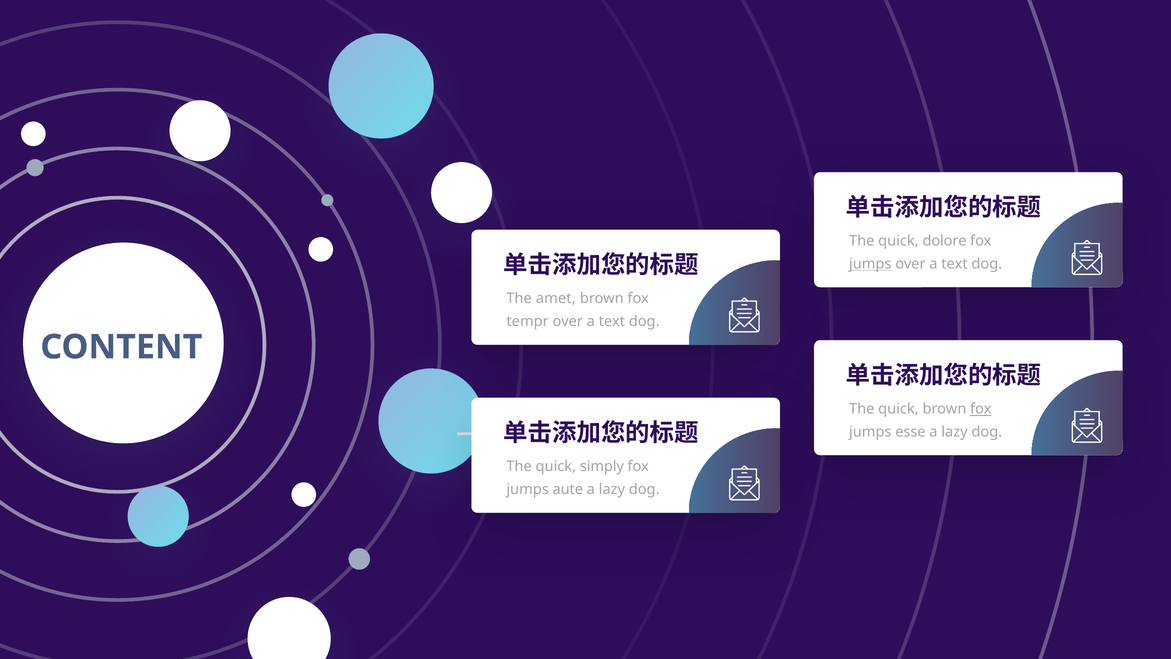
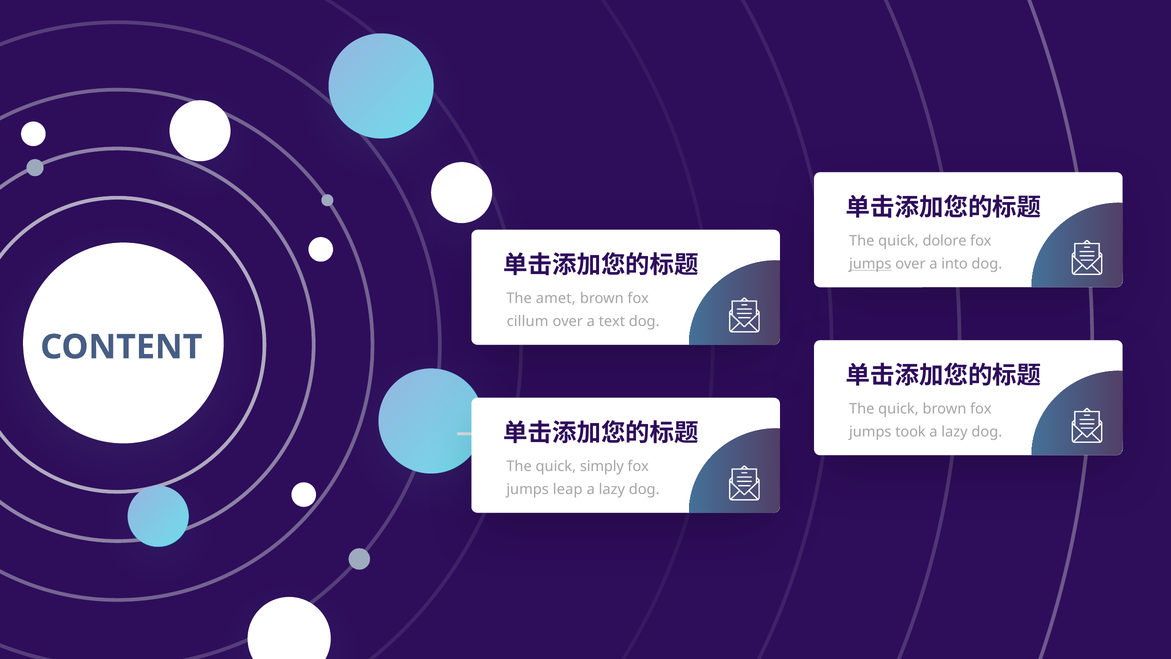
text: text -> into (955, 264)
tempr: tempr -> cillum (528, 321)
fox underline: present -> none (981, 409)
esse: esse -> took (910, 432)
aute: aute -> leap (568, 489)
